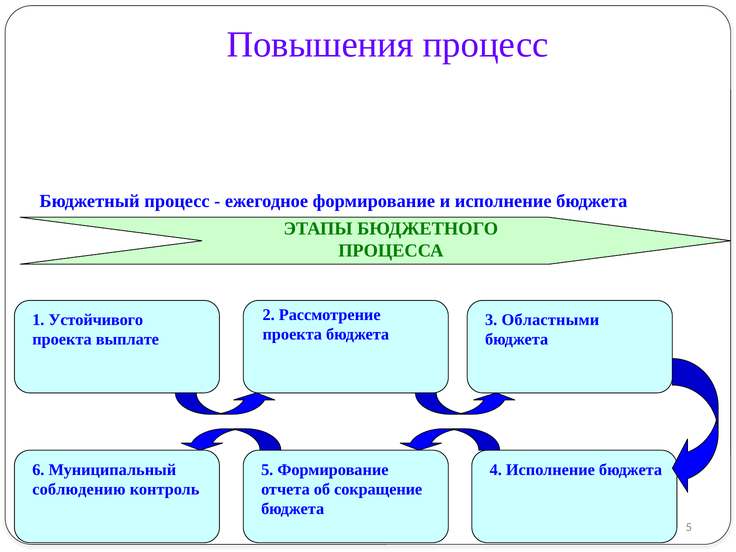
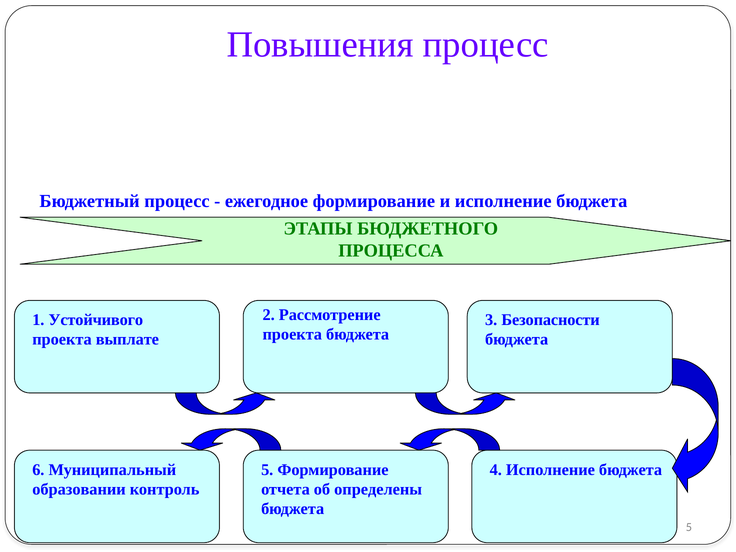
Областными: Областными -> Безопасности (551, 320)
соблюдению: соблюдению -> образовании (79, 489)
сокращение: сокращение -> определены (378, 489)
